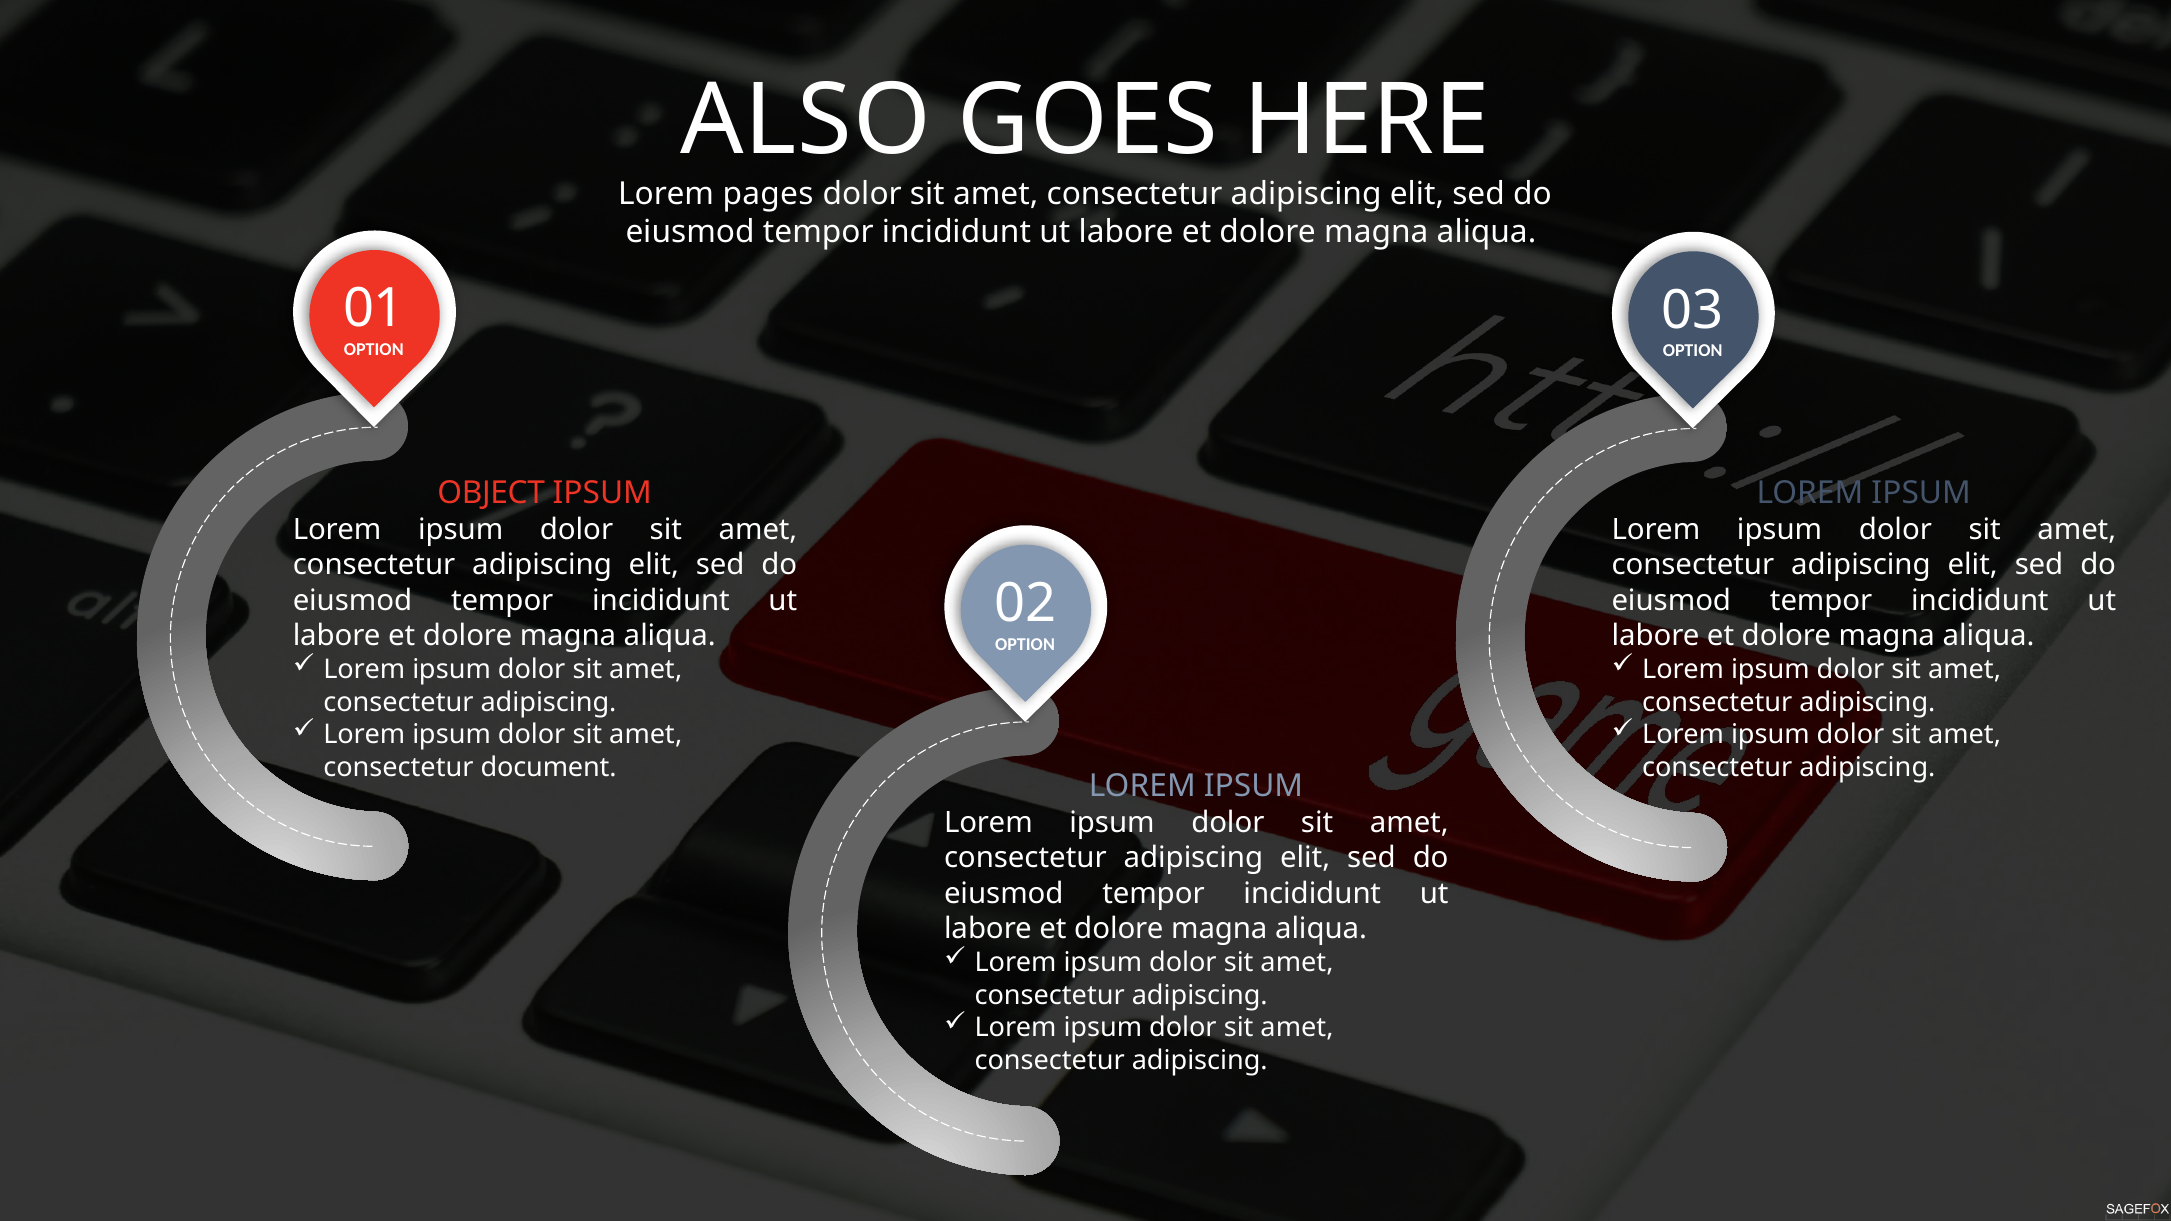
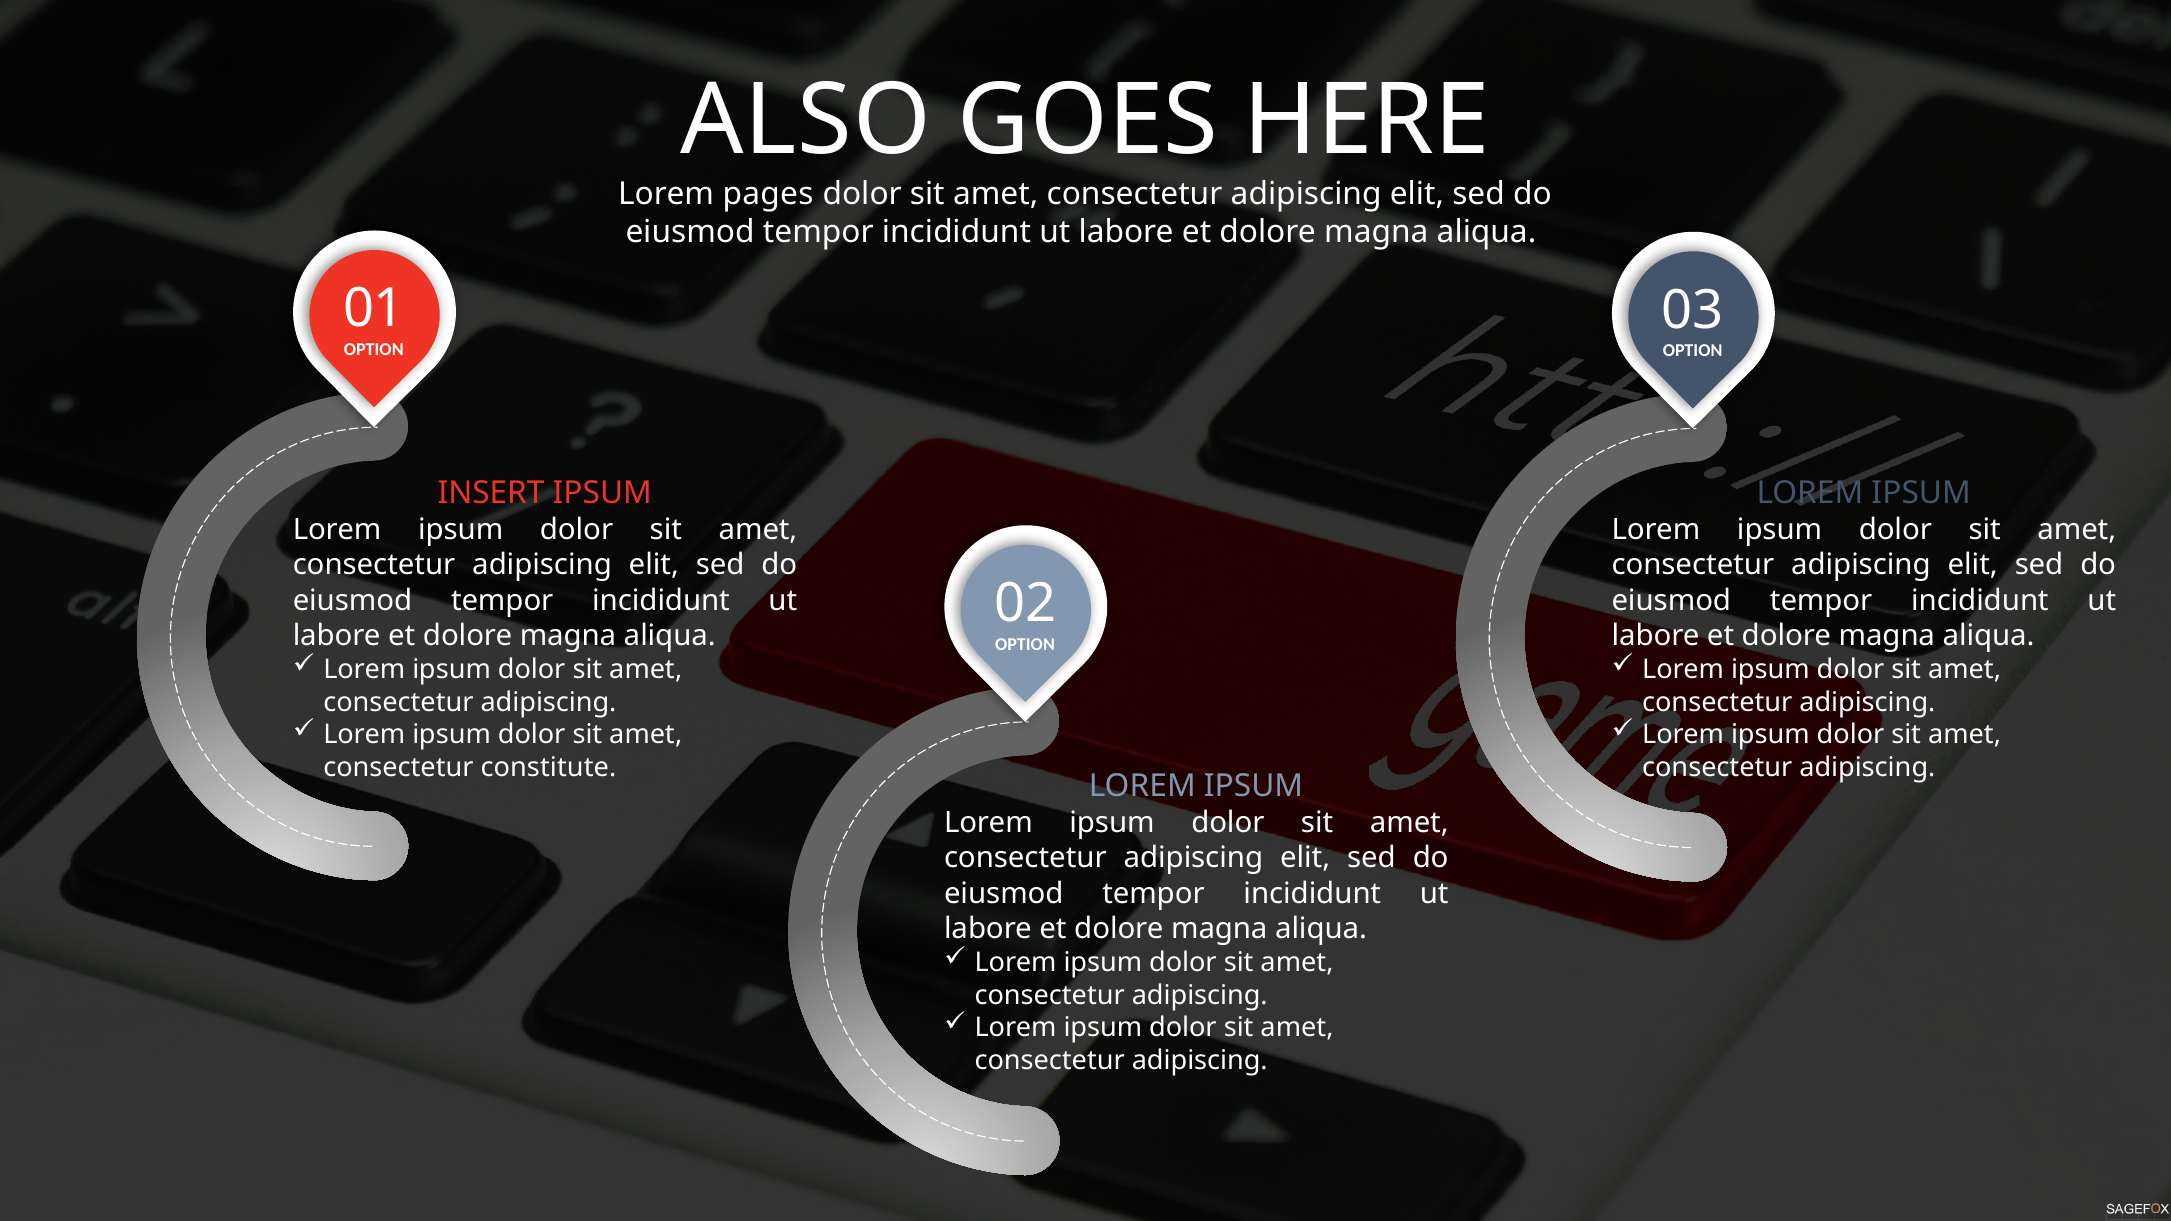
OBJECT: OBJECT -> INSERT (491, 493)
document: document -> constitute (548, 767)
